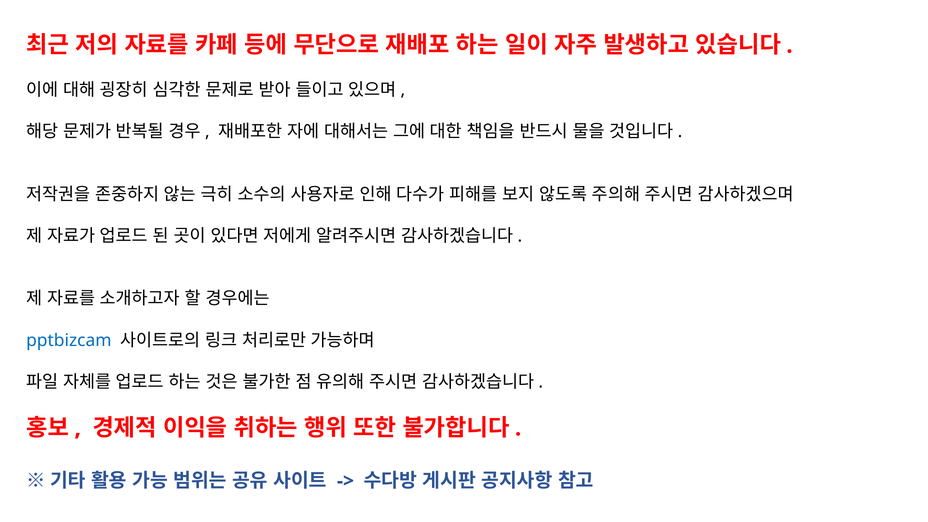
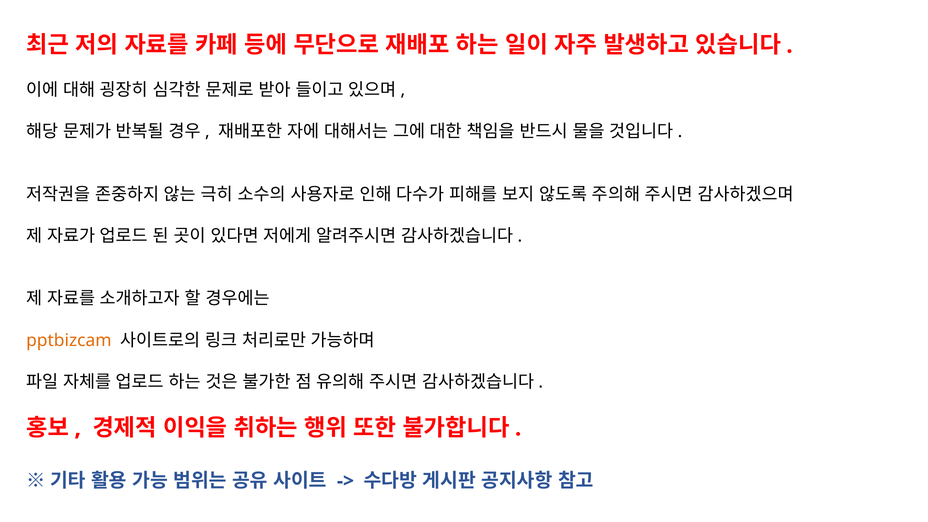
pptbizcam colour: blue -> orange (69, 340)
